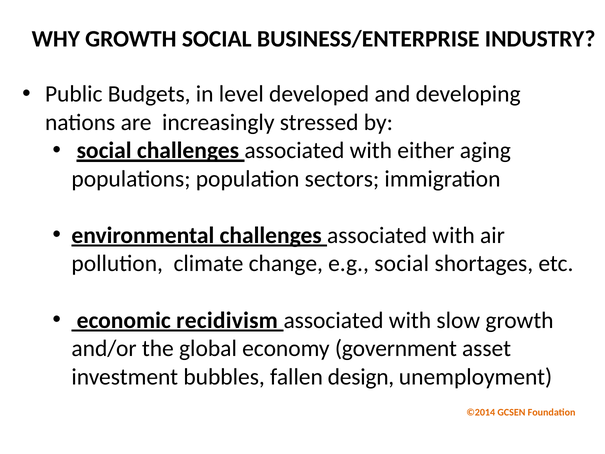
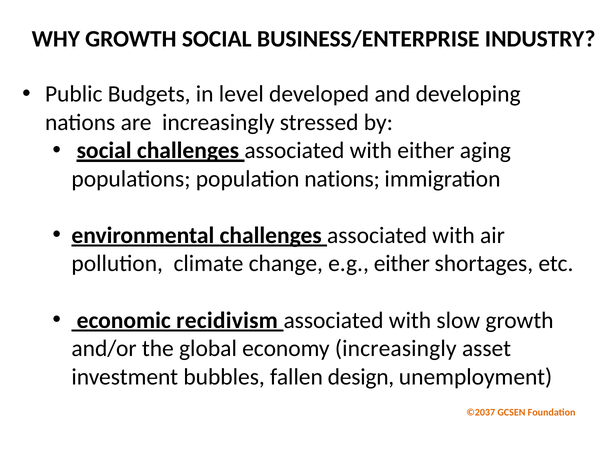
population sectors: sectors -> nations (342, 179)
e.g social: social -> either (402, 264)
economy government: government -> increasingly (396, 348)
©2014: ©2014 -> ©2037 (481, 412)
